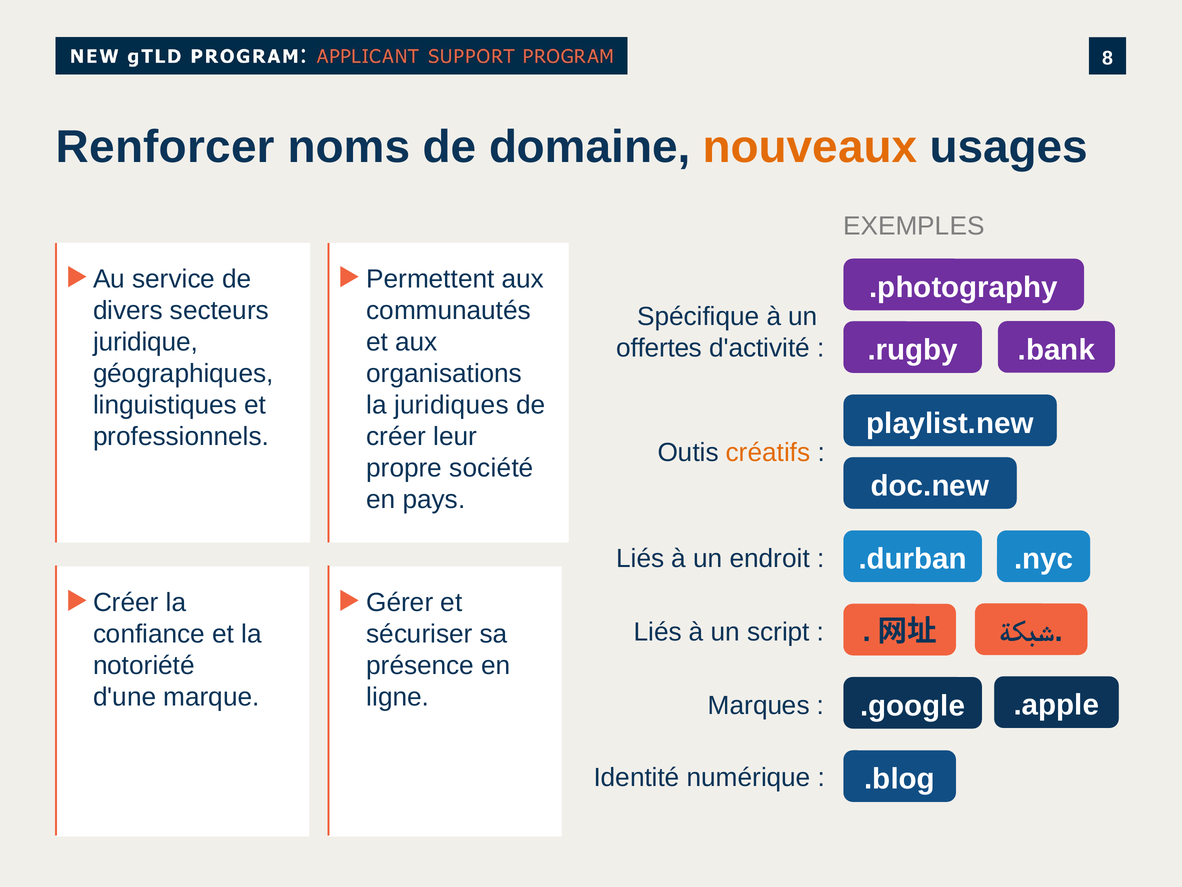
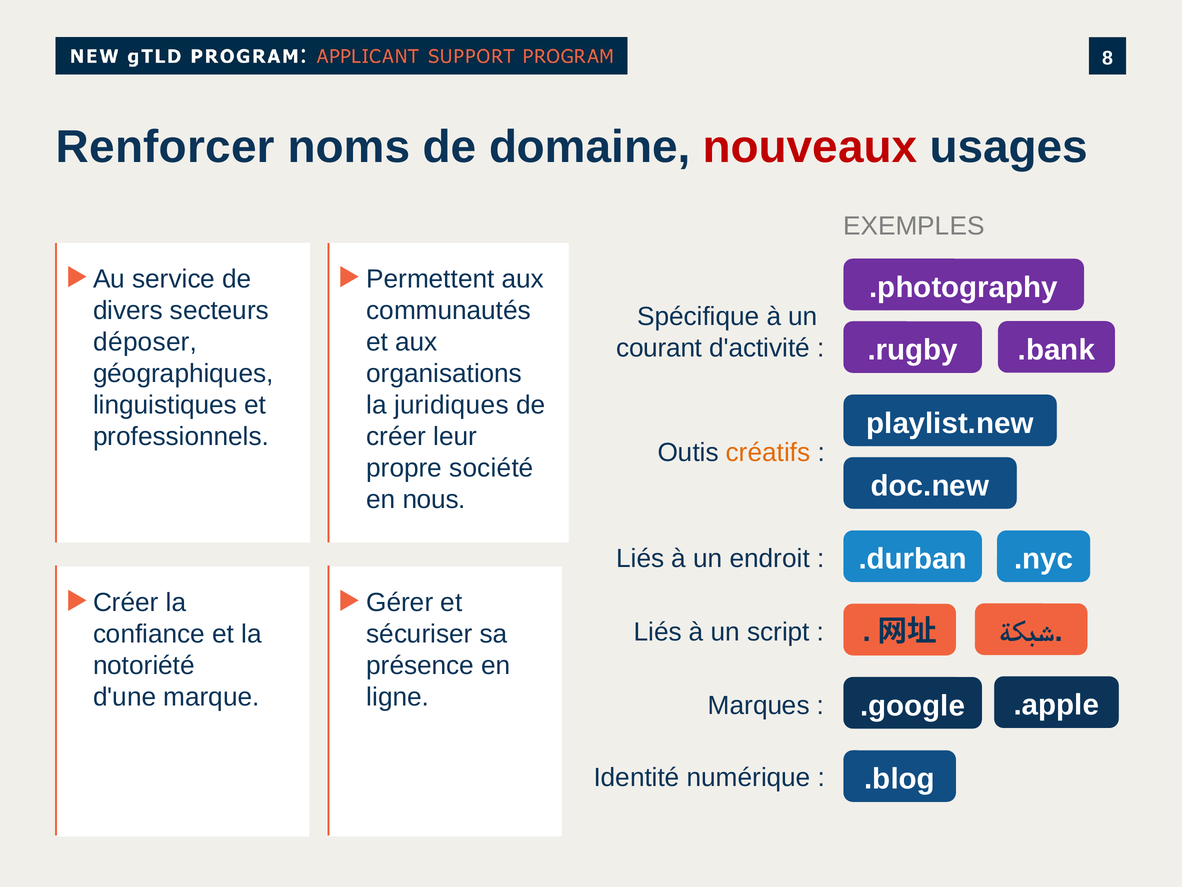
nouveaux colour: orange -> red (810, 147)
juridique: juridique -> déposer (145, 342)
offertes: offertes -> courant (659, 348)
pays: pays -> nous (434, 499)
